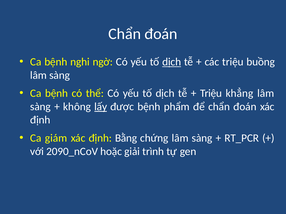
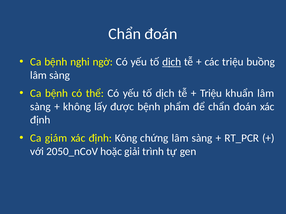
khẳng: khẳng -> khuẩn (240, 94)
lấy underline: present -> none (101, 107)
Bằng: Bằng -> Kông (126, 138)
2090_nCoV: 2090_nCoV -> 2050_nCoV (72, 152)
